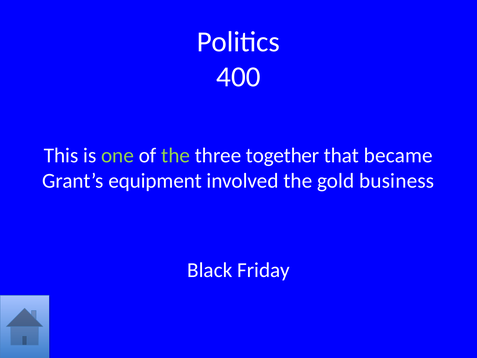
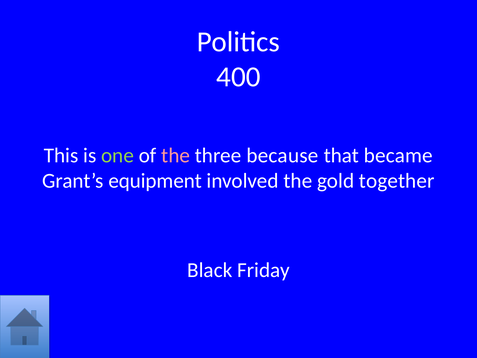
the colour: light green -> pink (176, 155)
together: together -> because (282, 155)
business: business -> together (397, 181)
